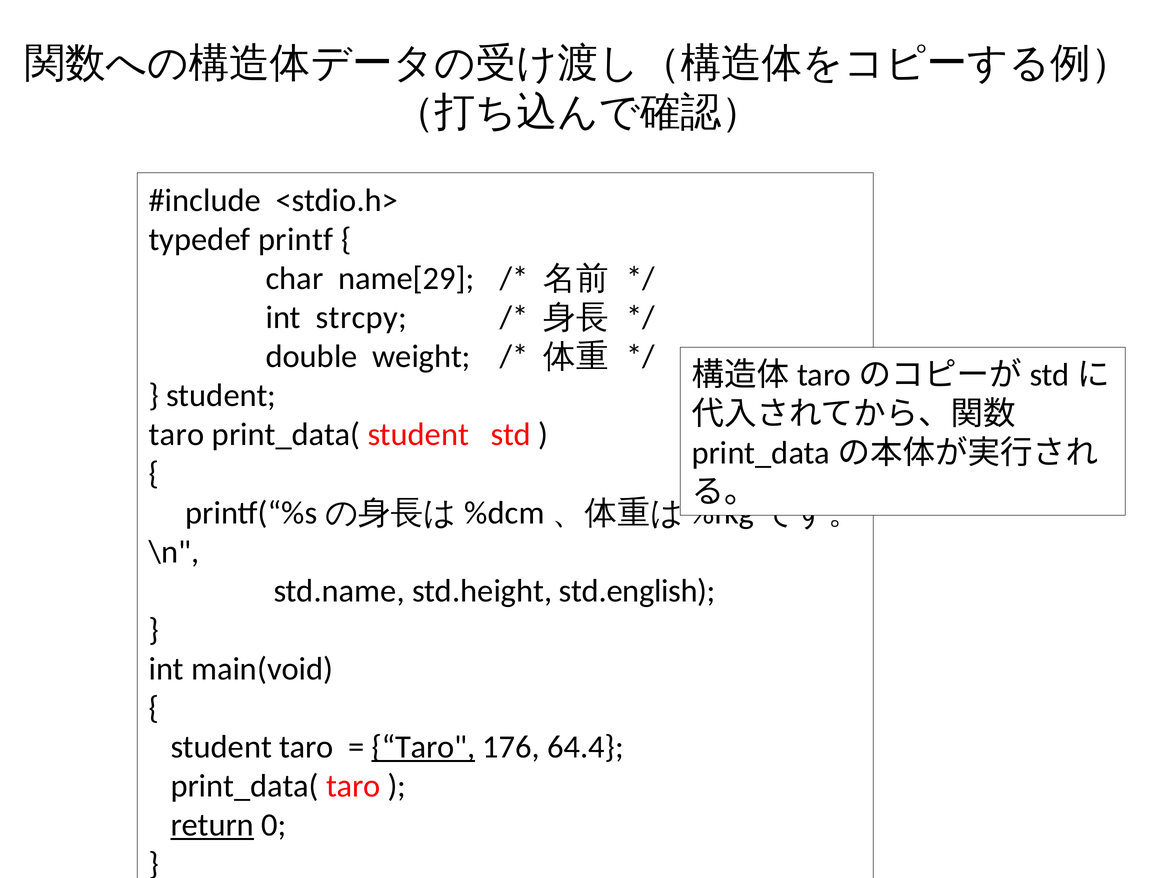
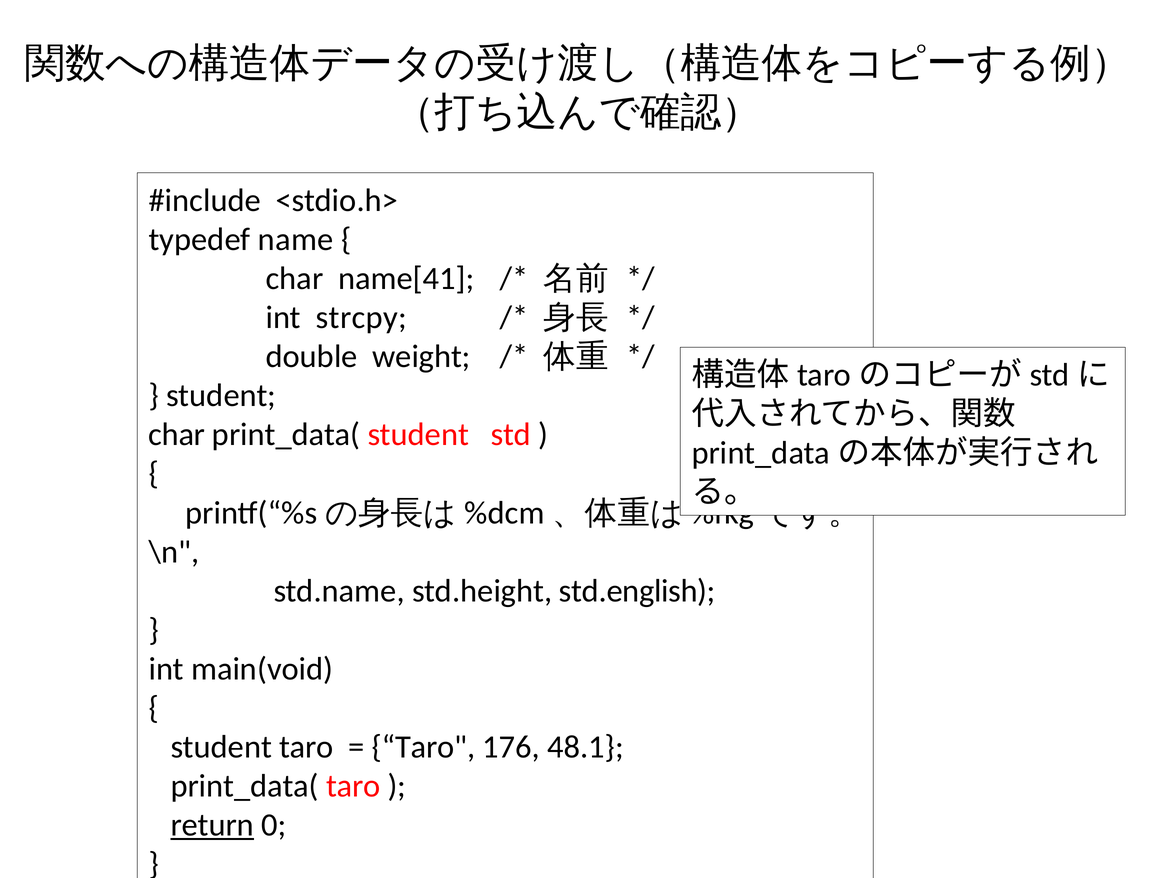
printf: printf -> name (296, 239)
name[29: name[29 -> name[41 (406, 278)
taro: taro -> char (177, 434)
Taro underline: present -> none (423, 747)
64.4: 64.4 -> 48.1 (586, 747)
